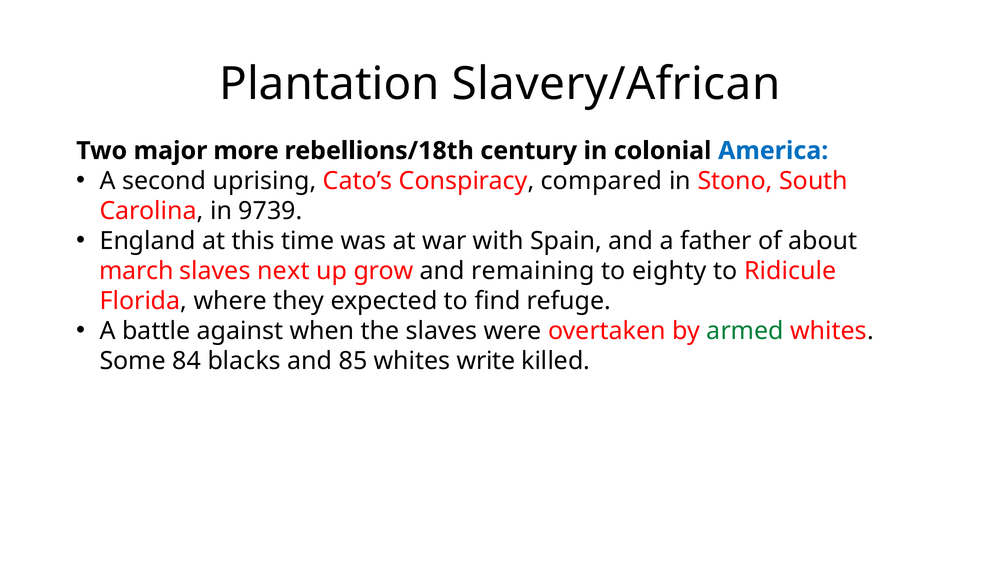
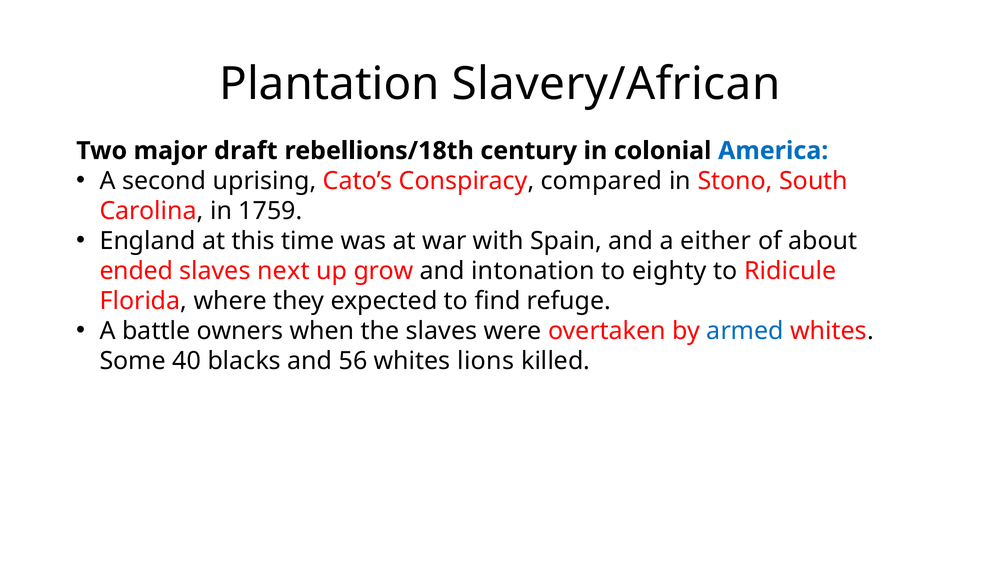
more: more -> draft (246, 151)
9739: 9739 -> 1759 (270, 211)
father: father -> either (716, 241)
march: march -> ended (136, 271)
remaining: remaining -> intonation (533, 271)
against: against -> owners (240, 331)
armed colour: green -> blue (745, 331)
84: 84 -> 40 (187, 361)
85: 85 -> 56 (353, 361)
write: write -> lions (486, 361)
